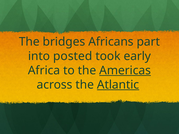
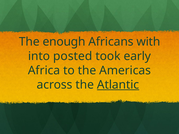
bridges: bridges -> enough (64, 42)
part: part -> with (148, 42)
Americas underline: present -> none (125, 70)
